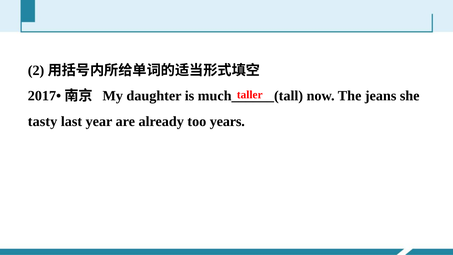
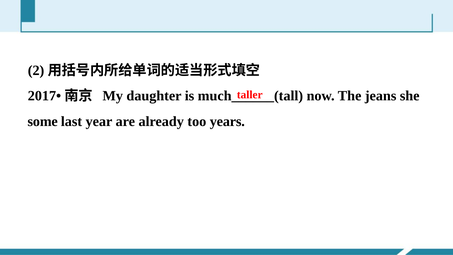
tasty: tasty -> some (43, 121)
